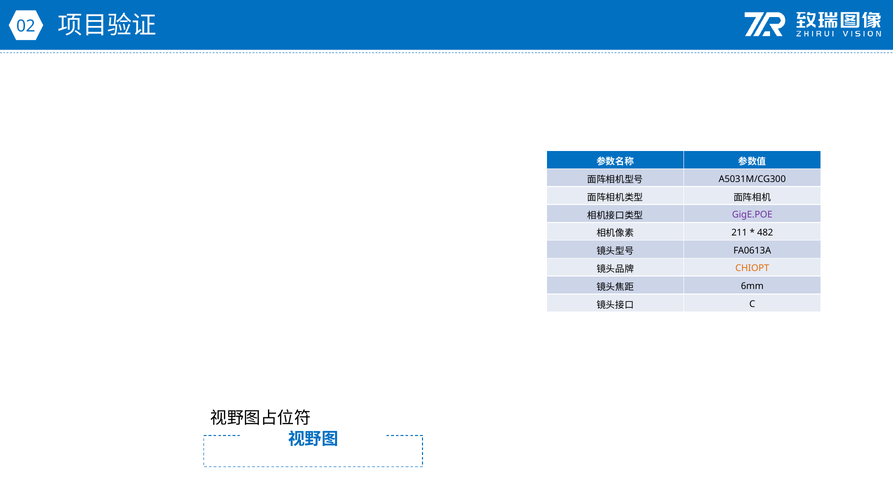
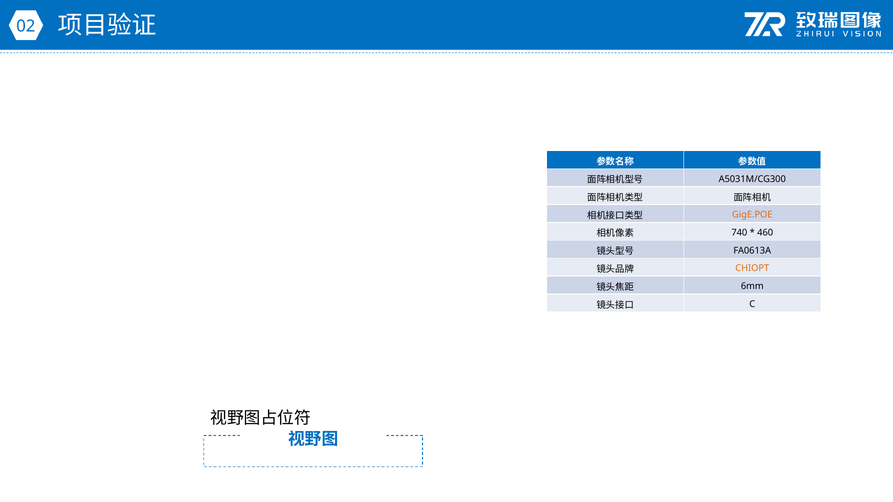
GigE.POE colour: purple -> orange (752, 215)
211: 211 -> 740 (739, 233)
482: 482 -> 460 (765, 233)
